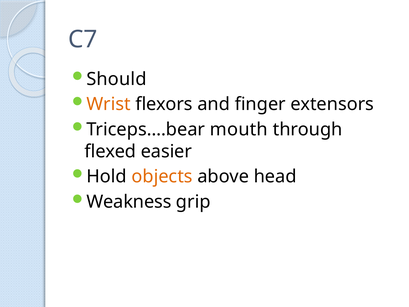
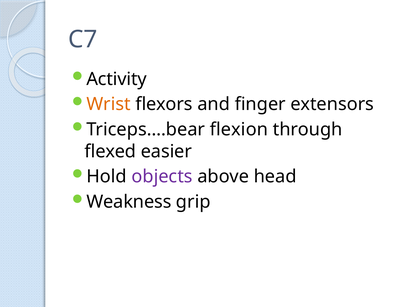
Should: Should -> Activity (117, 79)
mouth: mouth -> flexion (239, 129)
objects colour: orange -> purple (162, 176)
